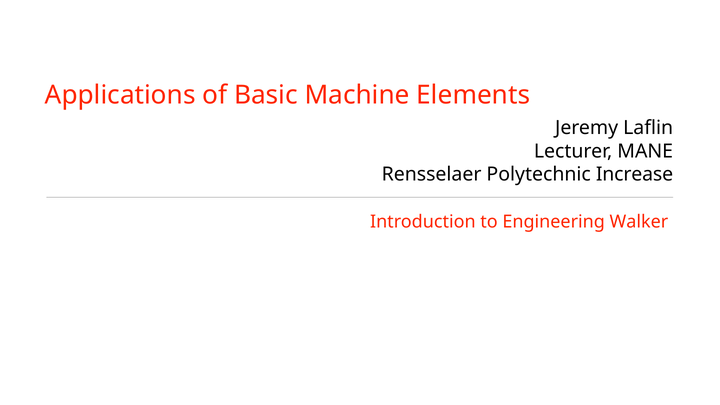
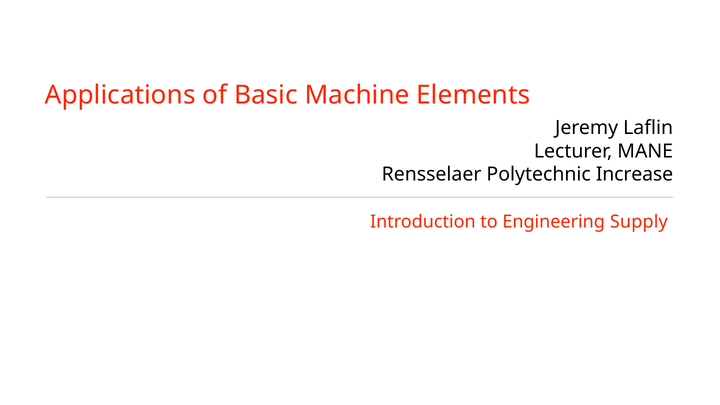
Walker: Walker -> Supply (639, 222)
